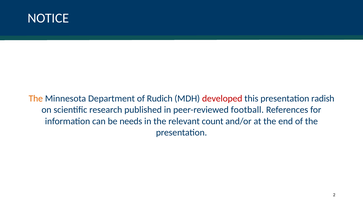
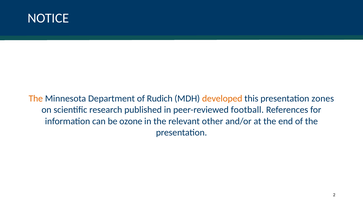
developed colour: red -> orange (222, 99)
radish: radish -> zones (323, 99)
needs: needs -> ozone (131, 121)
count: count -> other (213, 121)
